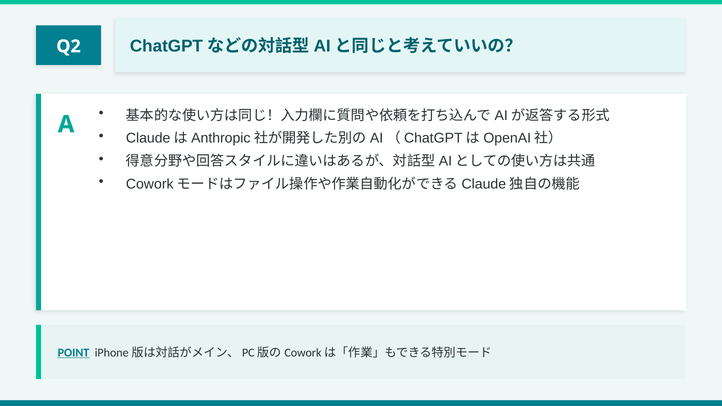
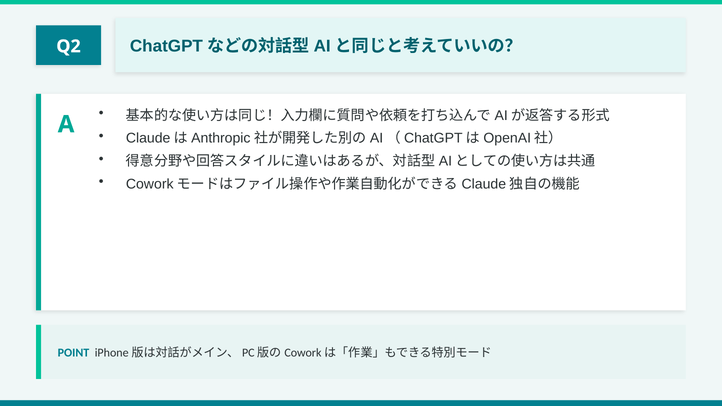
POINT underline: present -> none (74, 353)
